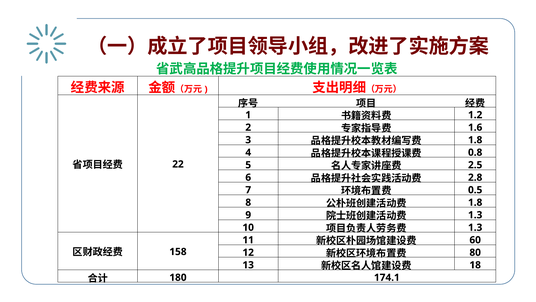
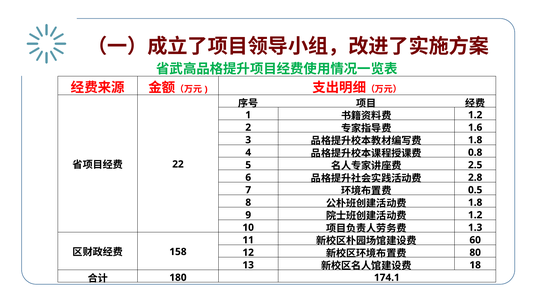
1.3: 1.3 -> 1.2 (475, 215)
